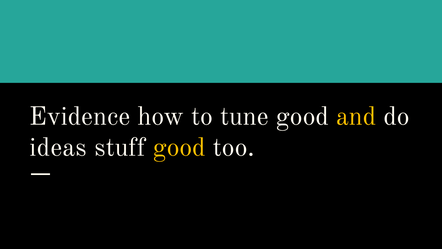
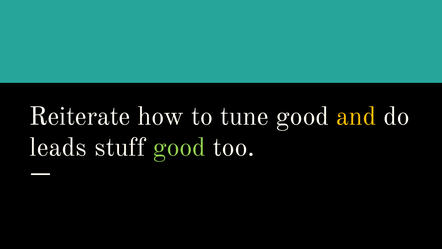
Evidence: Evidence -> Reiterate (80, 116)
ideas: ideas -> leads (58, 147)
good colour: yellow -> light green (179, 147)
